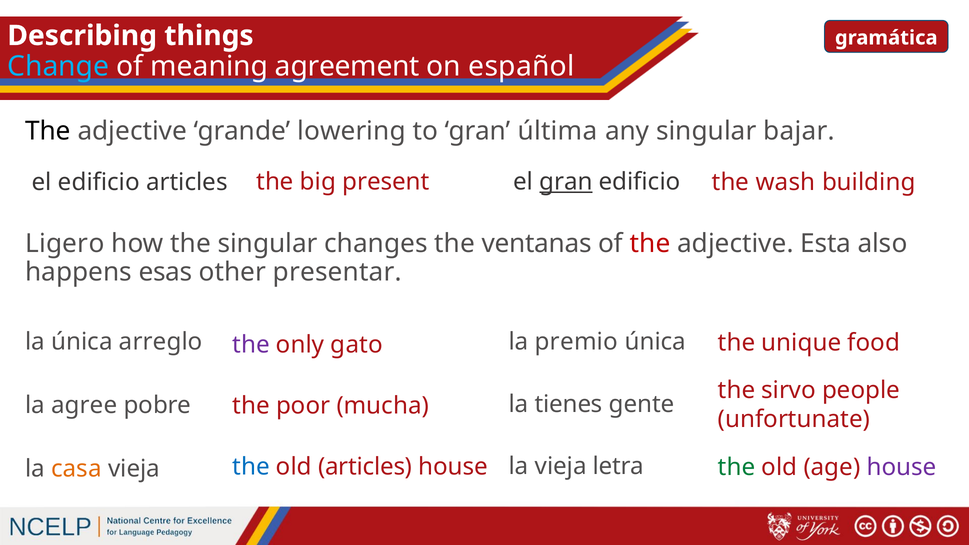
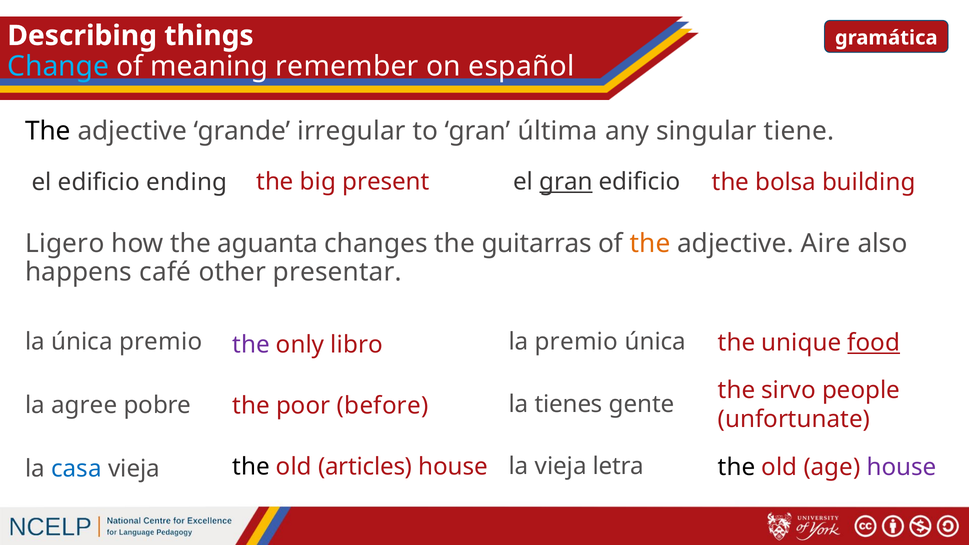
agreement: agreement -> remember (347, 66)
lowering: lowering -> irregular (351, 131)
bajar: bajar -> tiene (799, 131)
wash: wash -> bolsa (786, 182)
edificio articles: articles -> ending (187, 182)
the singular: singular -> aguanta (268, 244)
ventanas: ventanas -> guitarras (537, 244)
the colour: red -> orange (650, 244)
Esta: Esta -> Aire (825, 244)
esas: esas -> café (165, 272)
única arreglo: arreglo -> premio (161, 342)
gato: gato -> libro (357, 345)
food underline: none -> present (874, 343)
mucha: mucha -> before (383, 406)
the colour: blue -> black (251, 467)
the colour: green -> black (737, 467)
casa colour: orange -> blue (76, 469)
